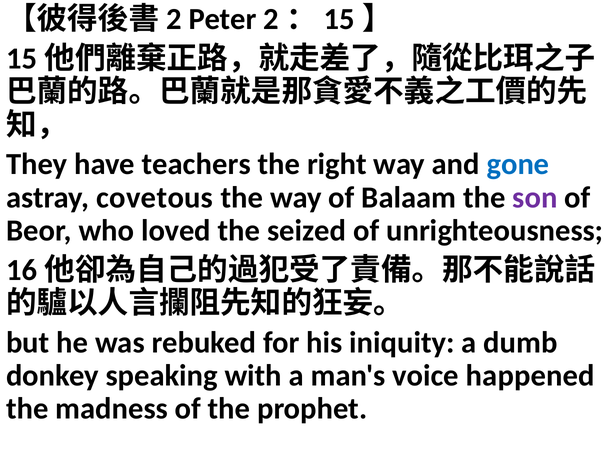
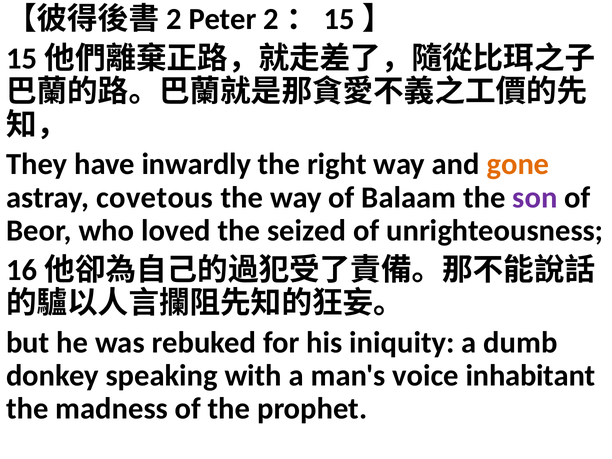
teachers: teachers -> inwardly (196, 164)
gone colour: blue -> orange (518, 164)
happened: happened -> inhabitant (530, 376)
